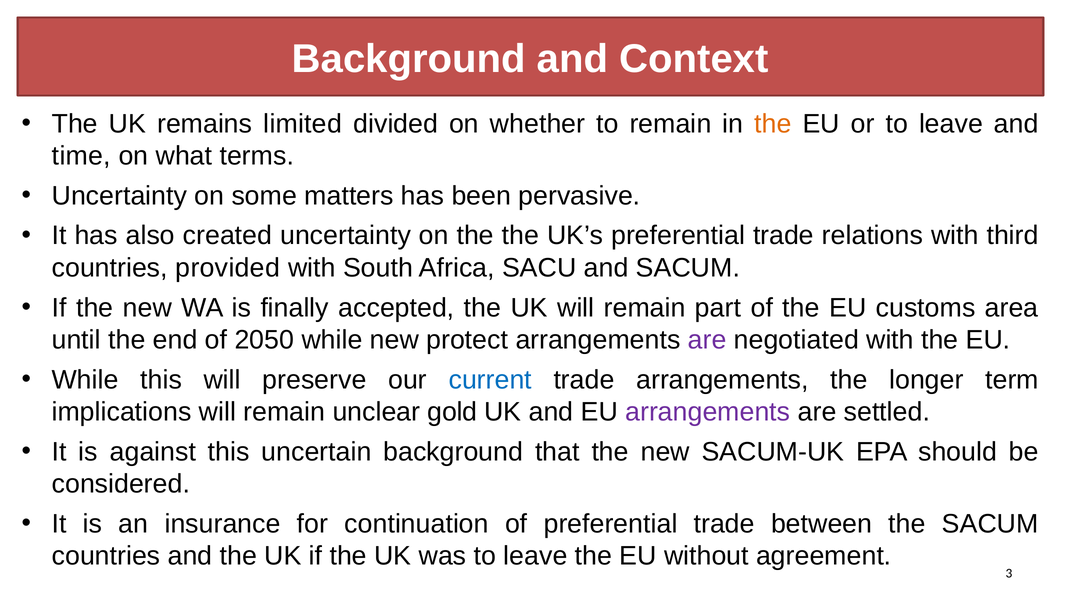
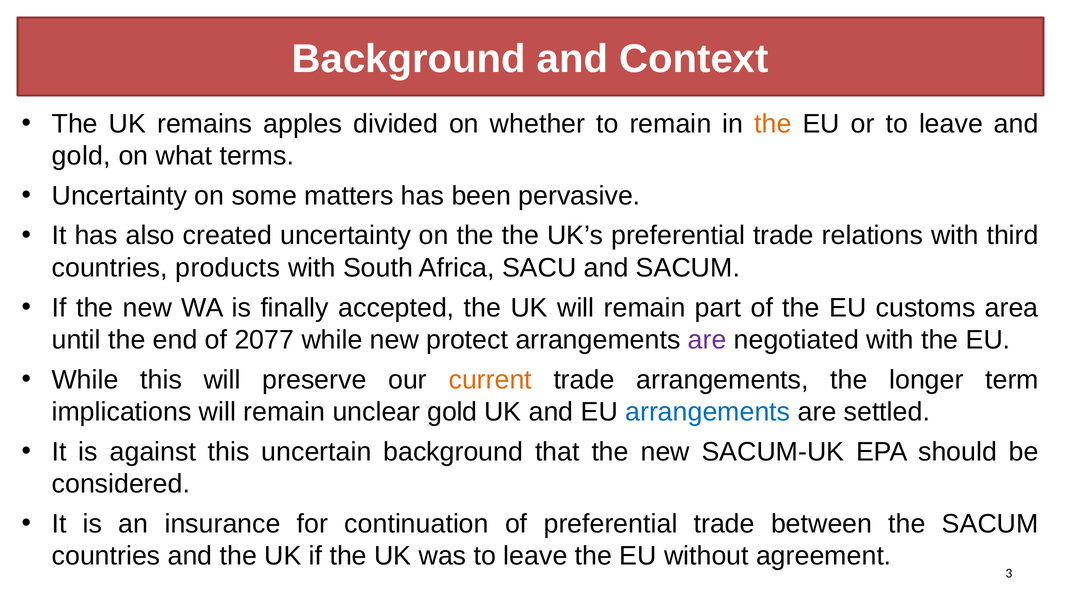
limited: limited -> apples (303, 124)
time: time -> gold (81, 156)
provided: provided -> products (228, 268)
2050: 2050 -> 2077 (264, 340)
current colour: blue -> orange (490, 380)
arrangements colour: purple -> blue (708, 412)
